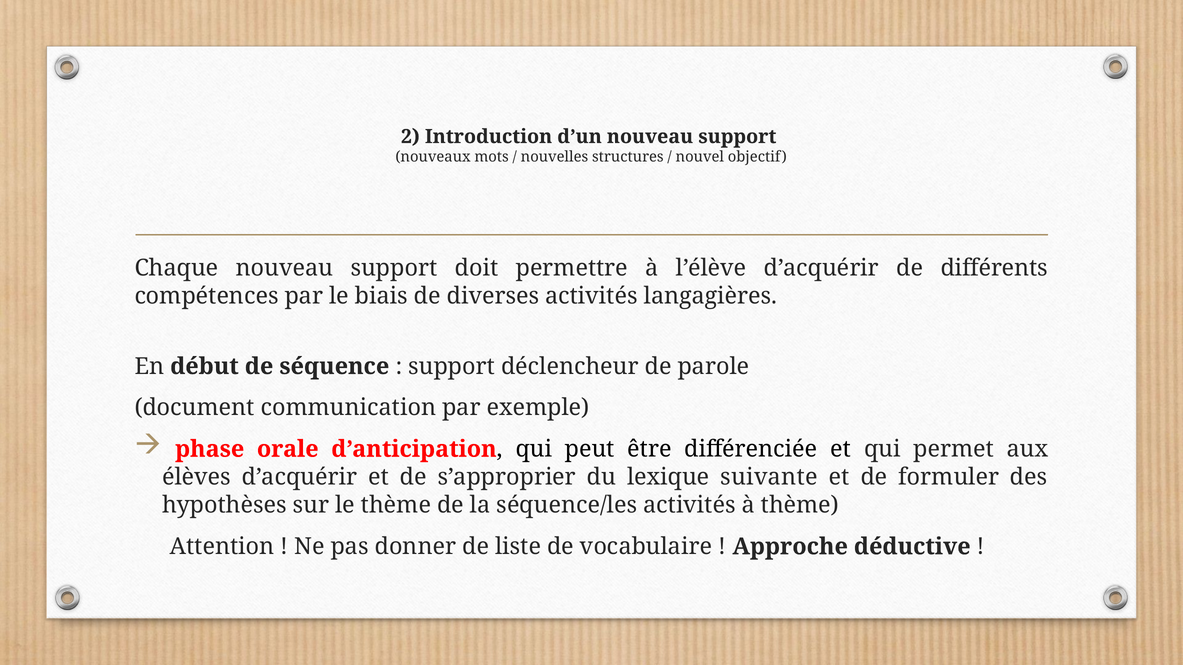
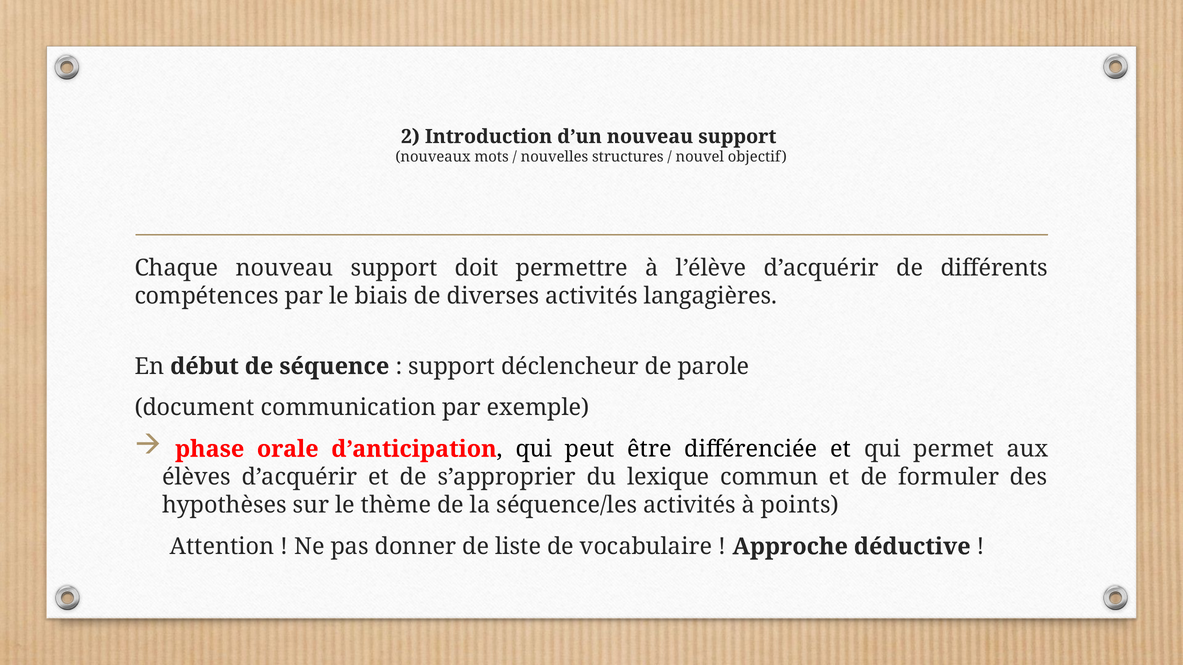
suivante: suivante -> commun (769, 477)
à thème: thème -> points (800, 506)
